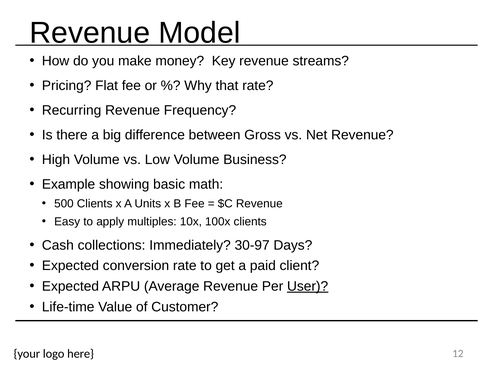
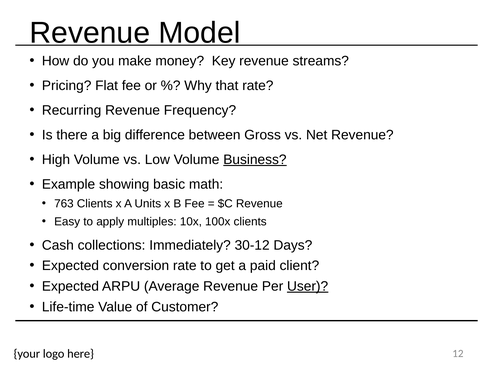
Business underline: none -> present (255, 160)
500: 500 -> 763 (64, 203)
30-97: 30-97 -> 30-12 (252, 245)
